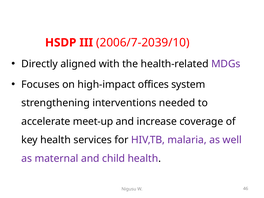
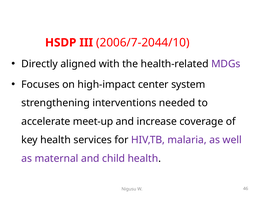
2006/7-2039/10: 2006/7-2039/10 -> 2006/7-2044/10 (143, 43)
offices: offices -> center (153, 84)
